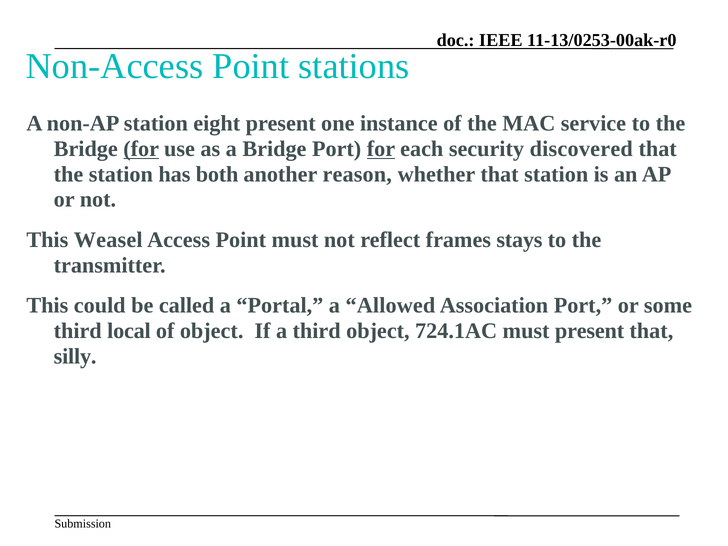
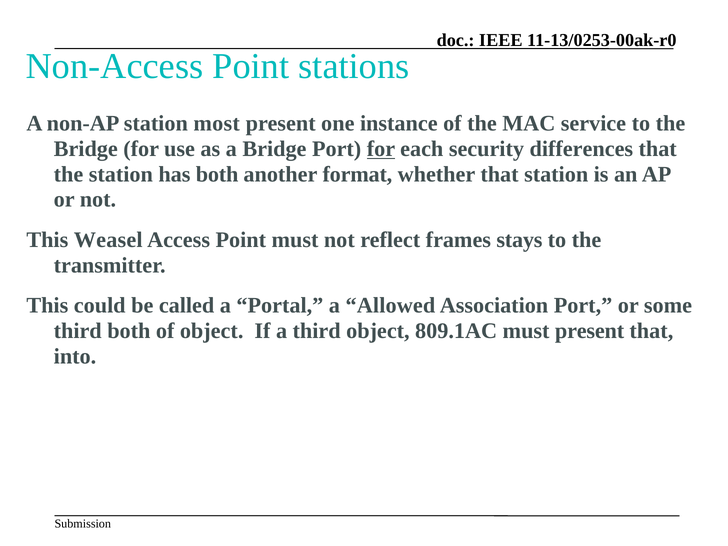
eight: eight -> most (217, 124)
for underline: present -> none (141, 149)
discovered: discovered -> differences (581, 149)
reason: reason -> format (357, 174)
third local: local -> both (129, 331)
724.1AC: 724.1AC -> 809.1AC (456, 331)
silly: silly -> into (75, 356)
